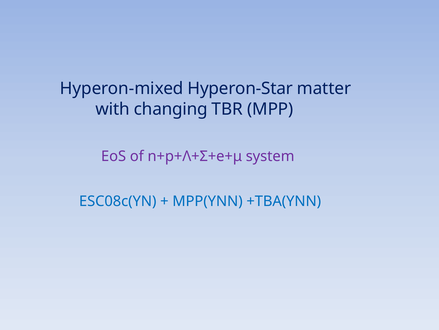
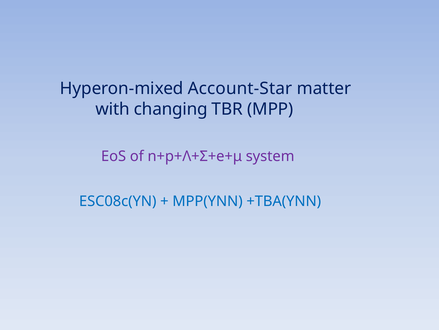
Hyperon-Star: Hyperon-Star -> Account-Star (240, 88)
